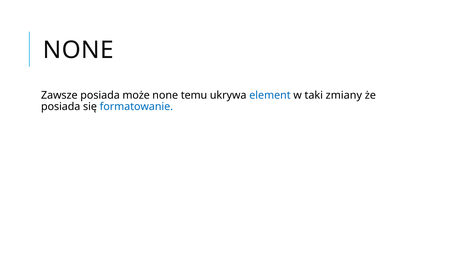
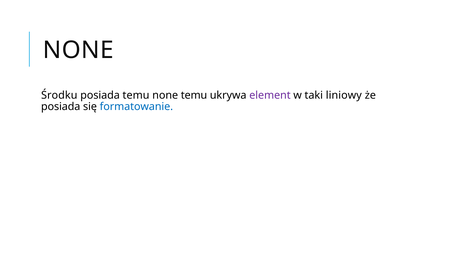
Zawsze: Zawsze -> Środku (59, 95)
posiada może: może -> temu (136, 95)
element colour: blue -> purple (270, 95)
zmiany: zmiany -> liniowy (344, 95)
